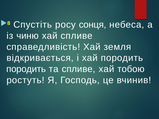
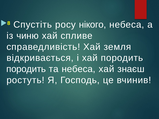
сонця: сонця -> нікого (93, 25)
та спливе: спливе -> небеса (79, 69)
тобою: тобою -> знаєш (131, 69)
